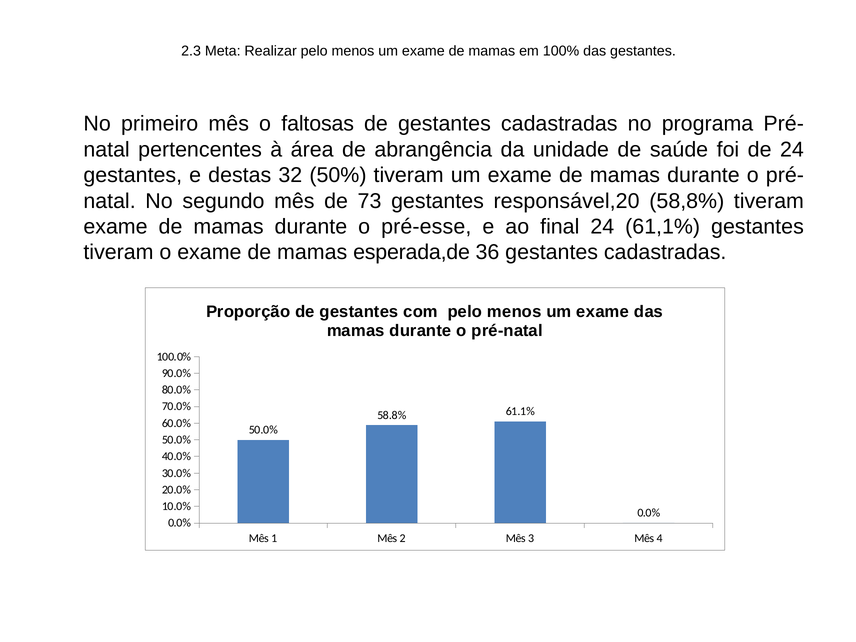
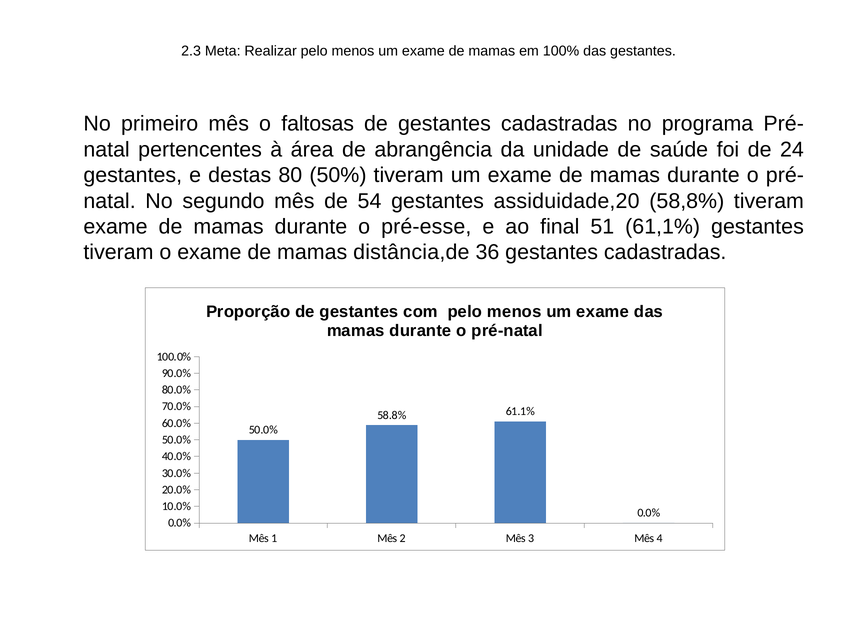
32: 32 -> 80 (290, 175)
73: 73 -> 54 (370, 201)
responsável,20: responsável,20 -> assiduidade,20 (567, 201)
final 24: 24 -> 51 (602, 227)
esperada,de: esperada,de -> distância,de (411, 252)
